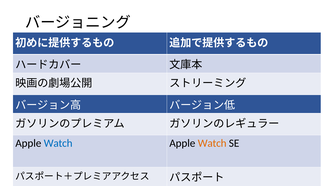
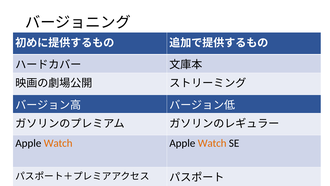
Watch colour: blue -> orange (58, 143)
